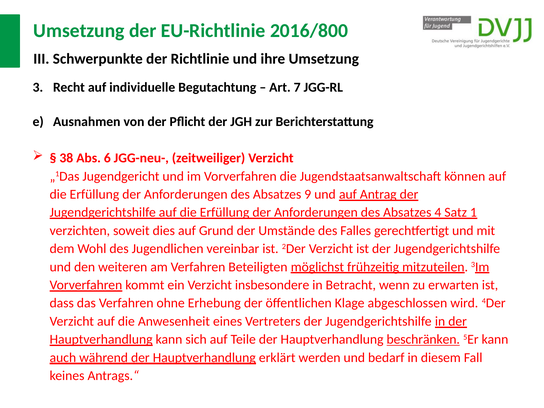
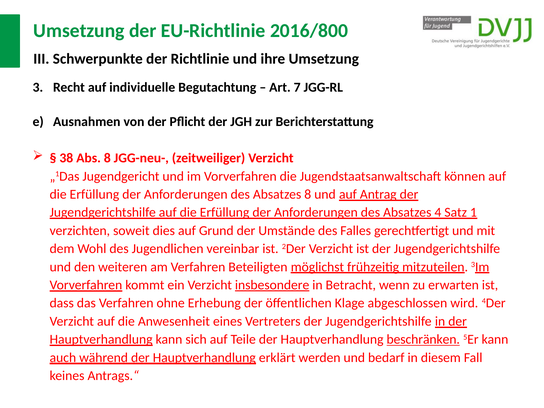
Abs 6: 6 -> 8 (107, 158)
Absatzes 9: 9 -> 8 (308, 194)
insbesondere underline: none -> present (272, 285)
